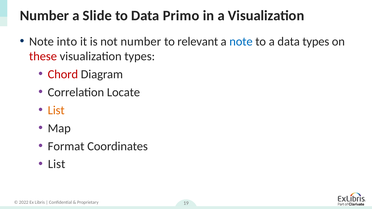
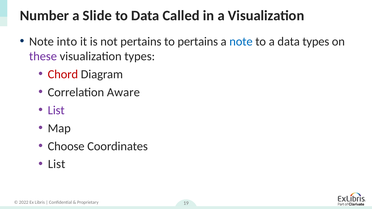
Primo: Primo -> Called (181, 16)
not number: number -> pertains (141, 42)
to relevant: relevant -> pertains (198, 42)
these colour: red -> purple (43, 56)
Locate: Locate -> Aware (123, 92)
List colour: orange -> purple (56, 110)
Format: Format -> Choose (66, 146)
